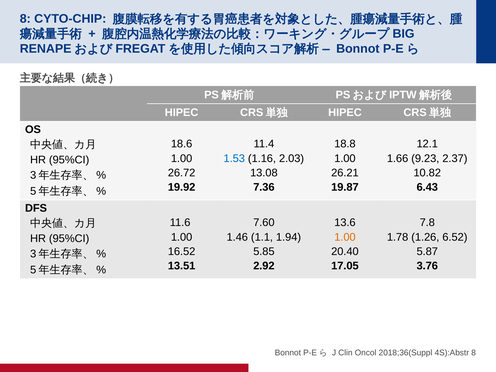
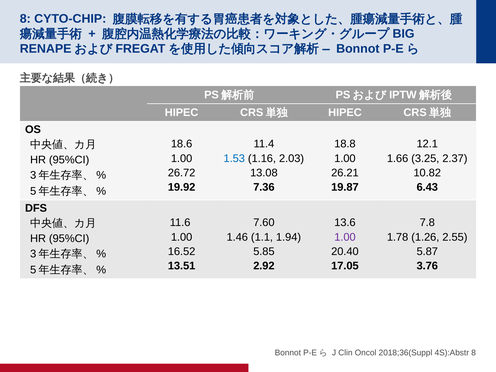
9.23: 9.23 -> 3.25 (425, 158)
1.00 colour: orange -> purple (345, 237)
6.52: 6.52 -> 2.55 (455, 237)
